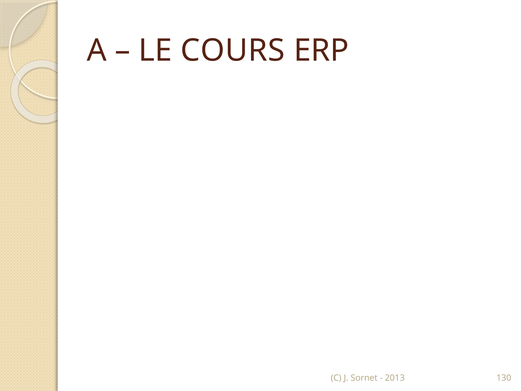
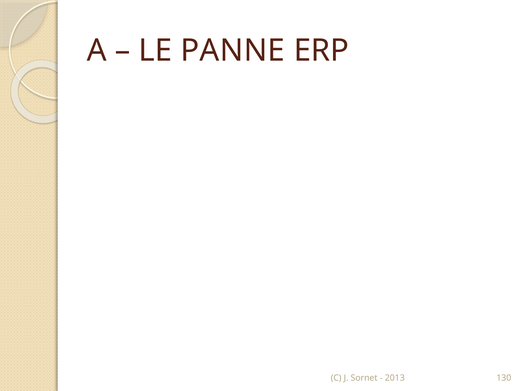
COURS: COURS -> PANNE (233, 50)
